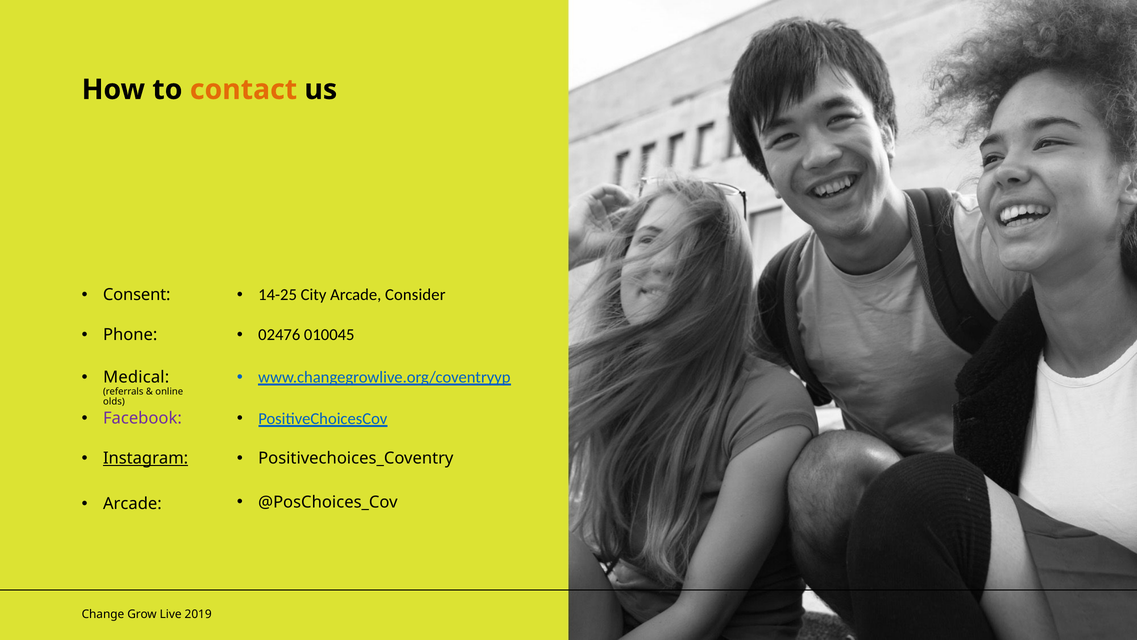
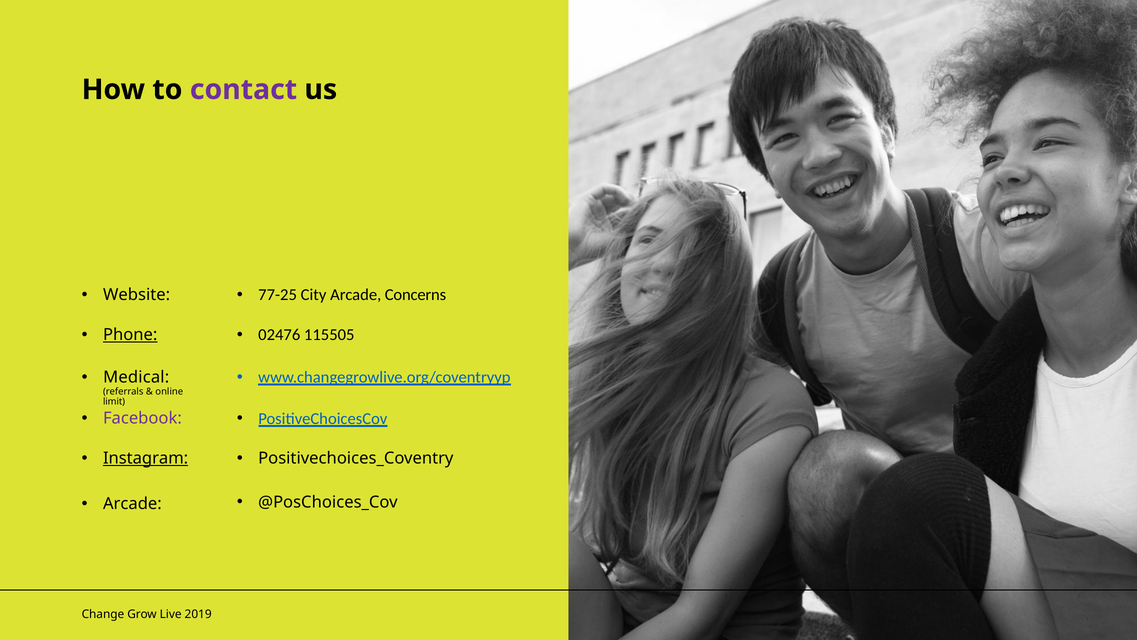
contact colour: orange -> purple (243, 90)
Consent: Consent -> Website (137, 295)
14-25: 14-25 -> 77-25 (278, 295)
Consider: Consider -> Concerns (415, 295)
Phone underline: none -> present (130, 335)
010045: 010045 -> 115505 (329, 335)
olds: olds -> limit (114, 401)
